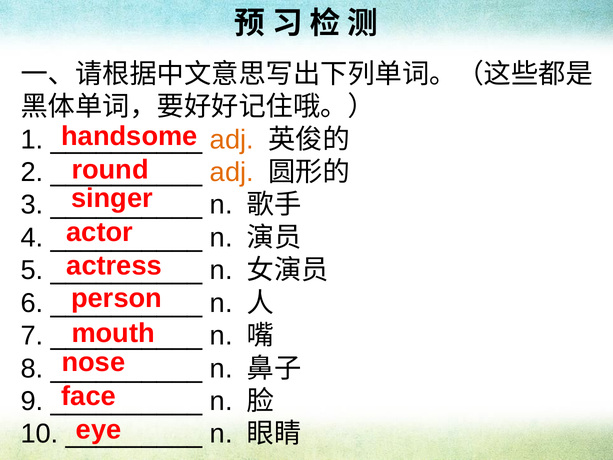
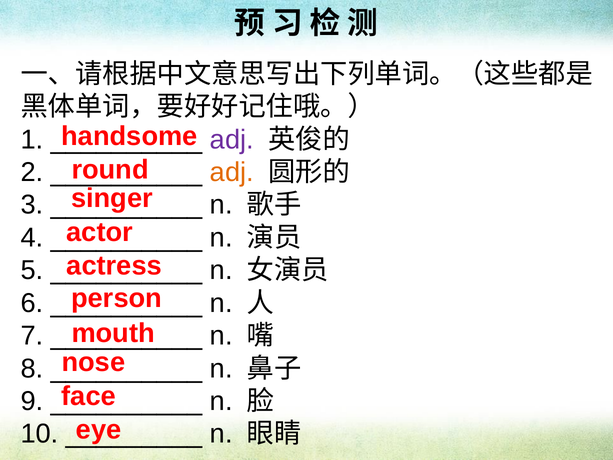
adj colour: orange -> purple (232, 139)
